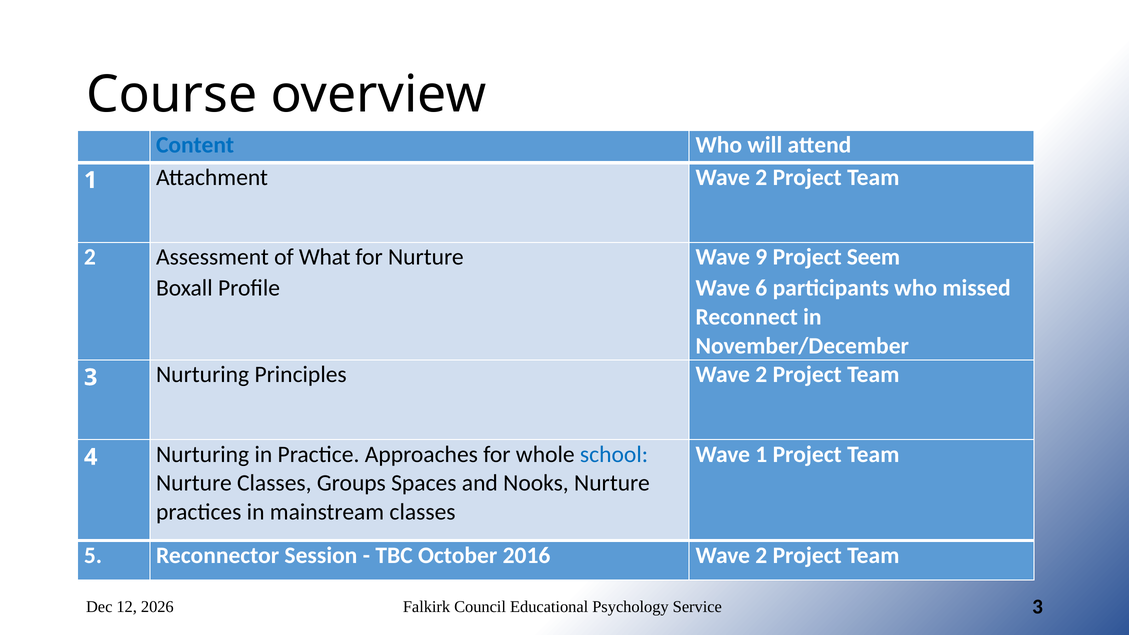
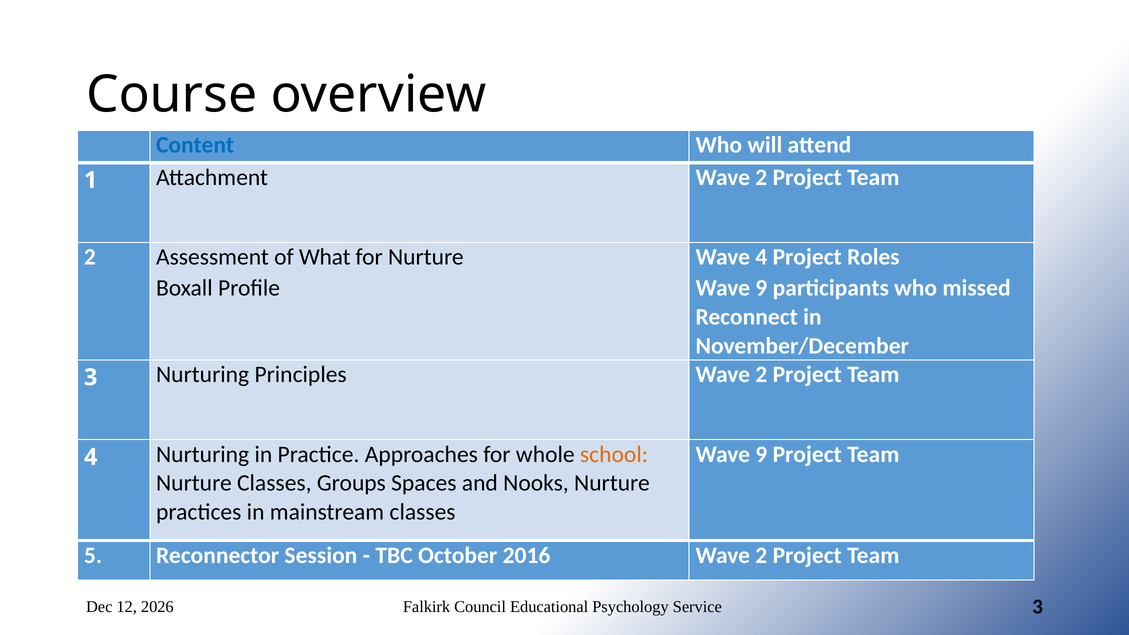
Wave 9: 9 -> 4 (761, 257)
Seem: Seem -> Roles (873, 257)
6: 6 -> 9 (761, 288)
1: 1 -> 9 (761, 454)
school colour: blue -> orange (614, 454)
